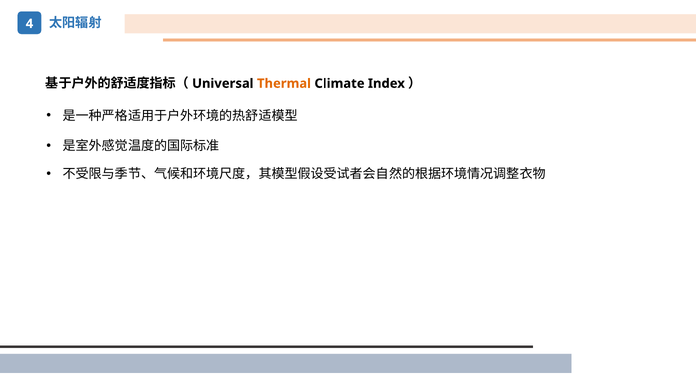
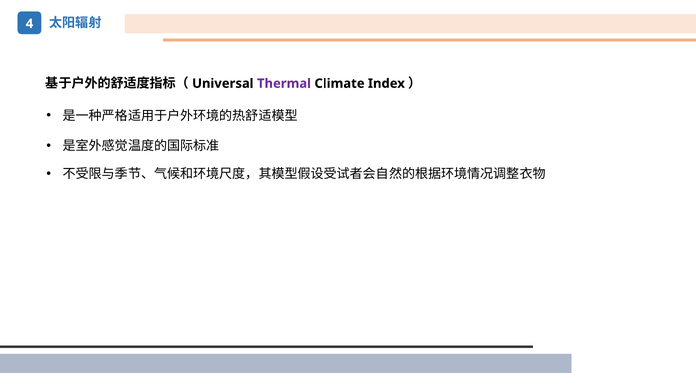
Thermal colour: orange -> purple (284, 84)
